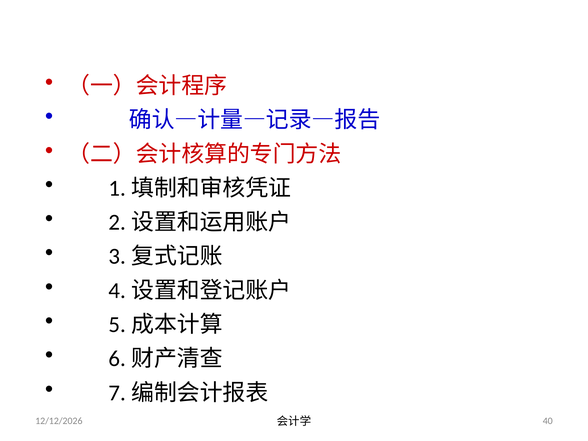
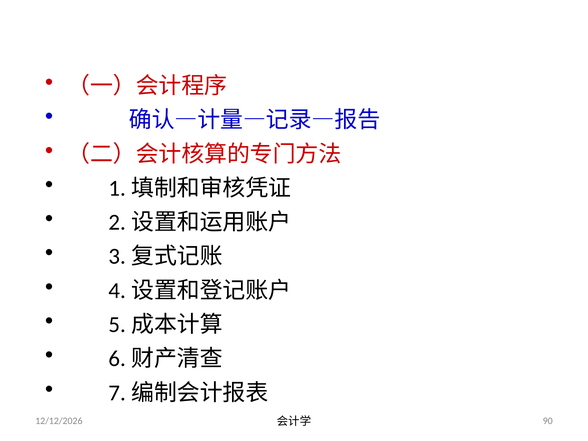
40: 40 -> 90 (548, 421)
